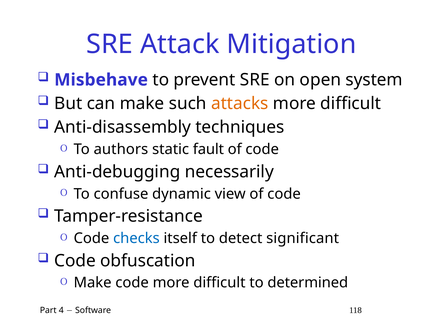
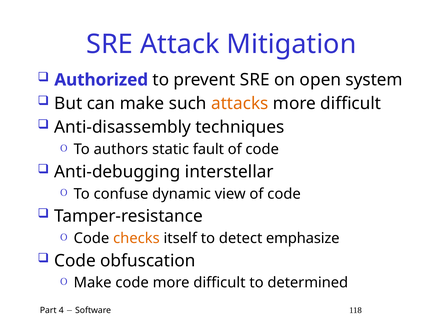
Misbehave: Misbehave -> Authorized (101, 80)
necessarily: necessarily -> interstellar (229, 172)
checks colour: blue -> orange (136, 238)
significant: significant -> emphasize (303, 238)
